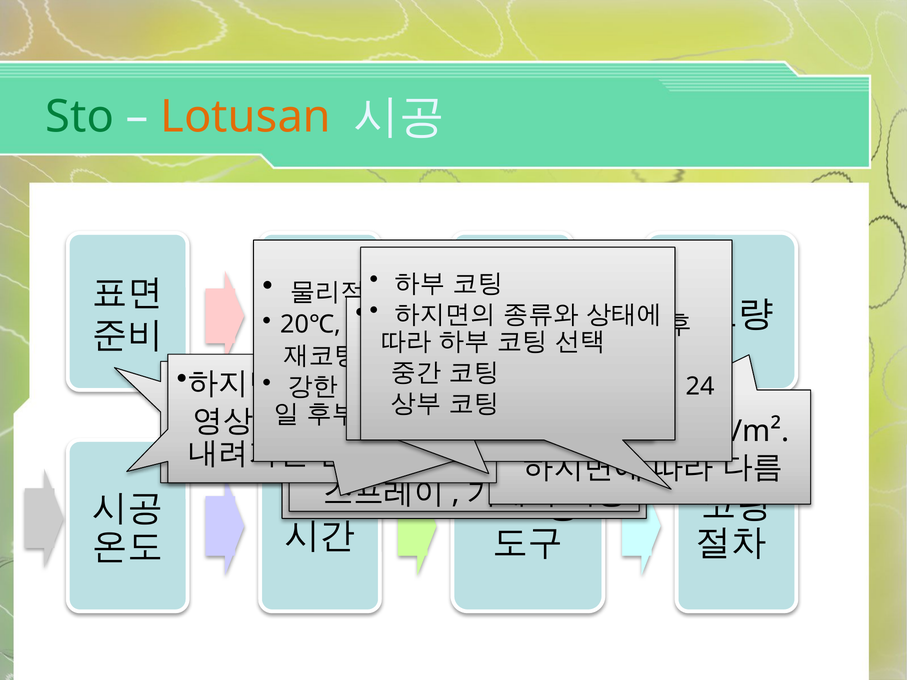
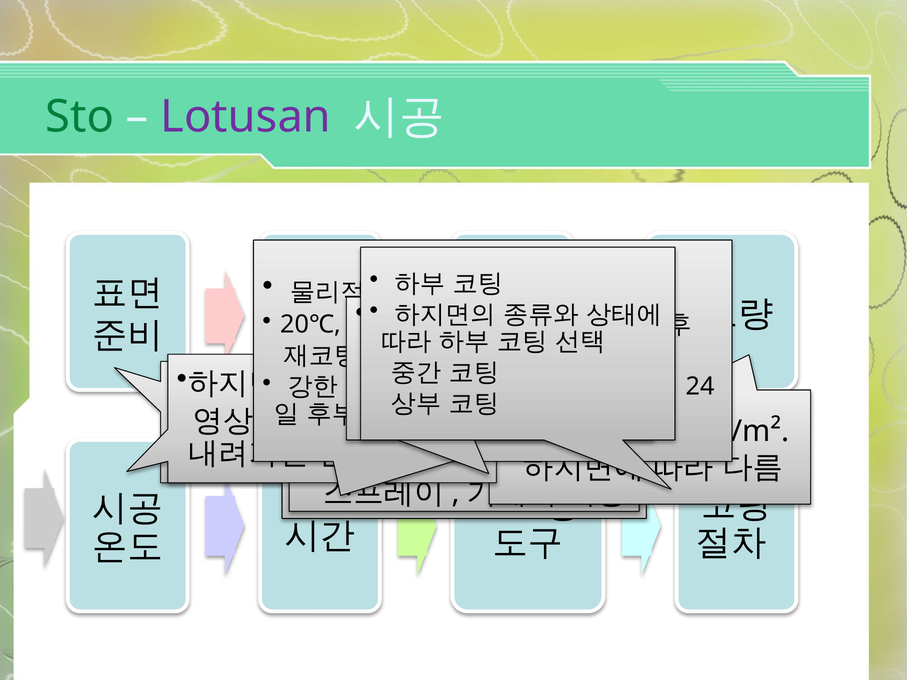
Lotusan colour: orange -> purple (246, 117)
